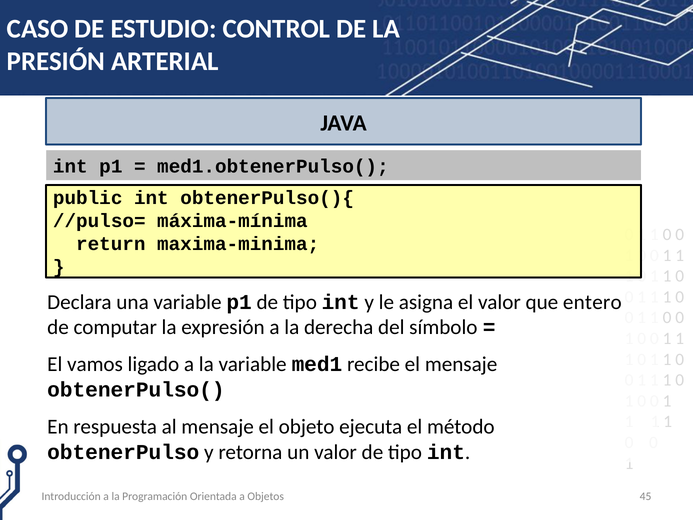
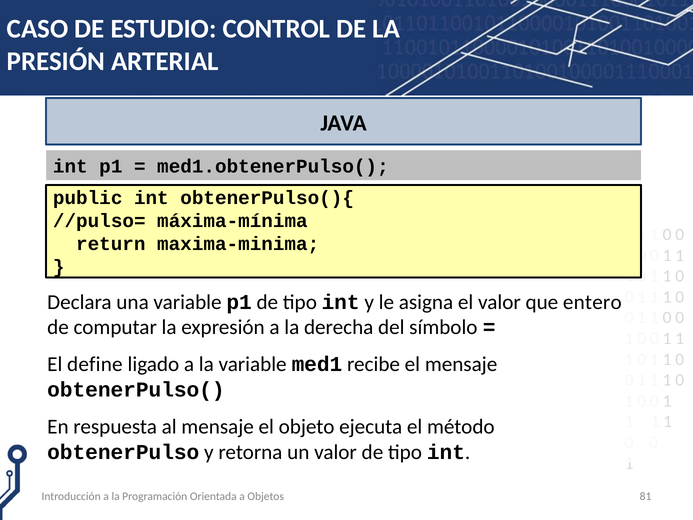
vamos: vamos -> define (95, 364)
45: 45 -> 81 (646, 496)
